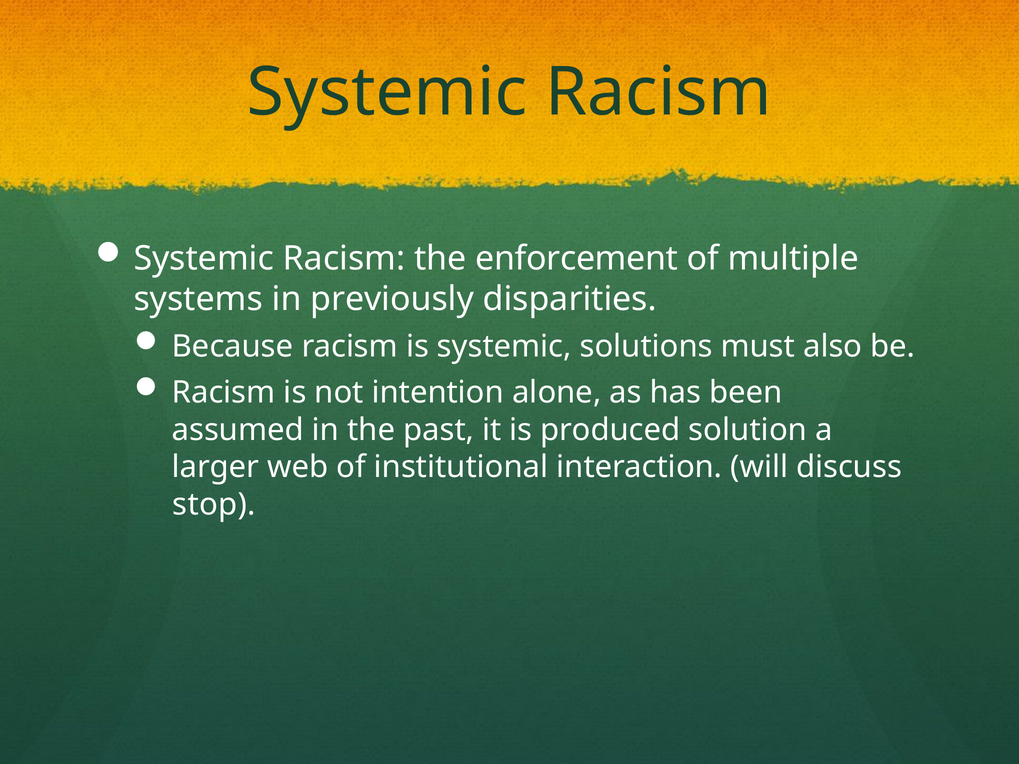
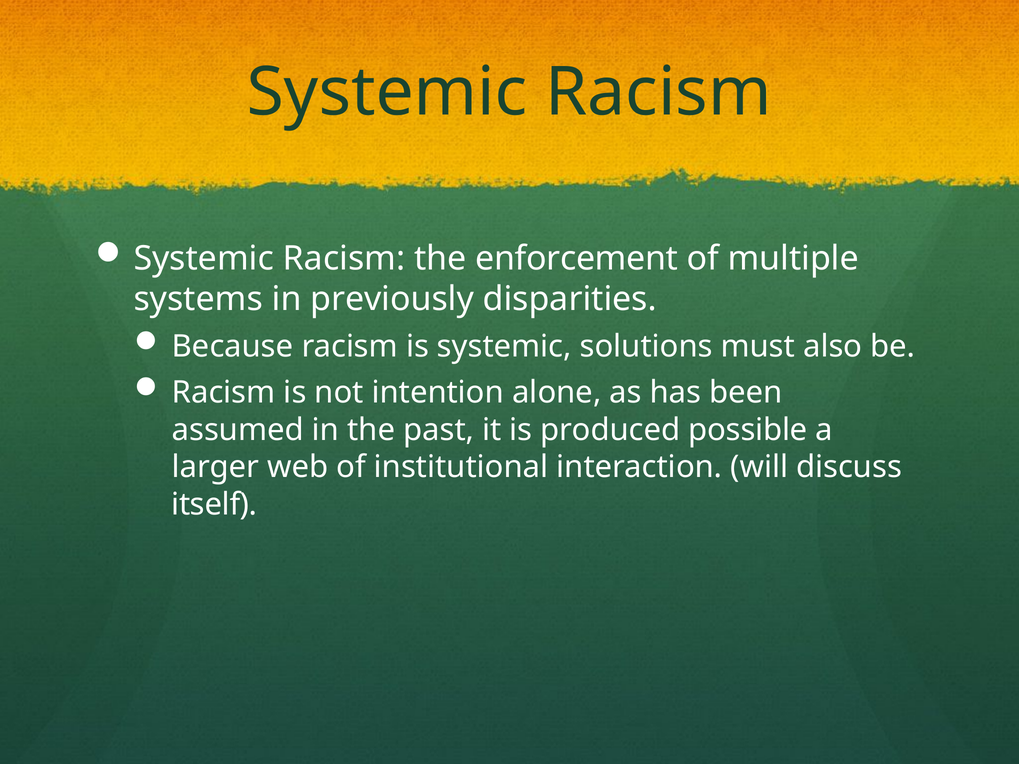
solution: solution -> possible (748, 430)
stop: stop -> itself (214, 505)
